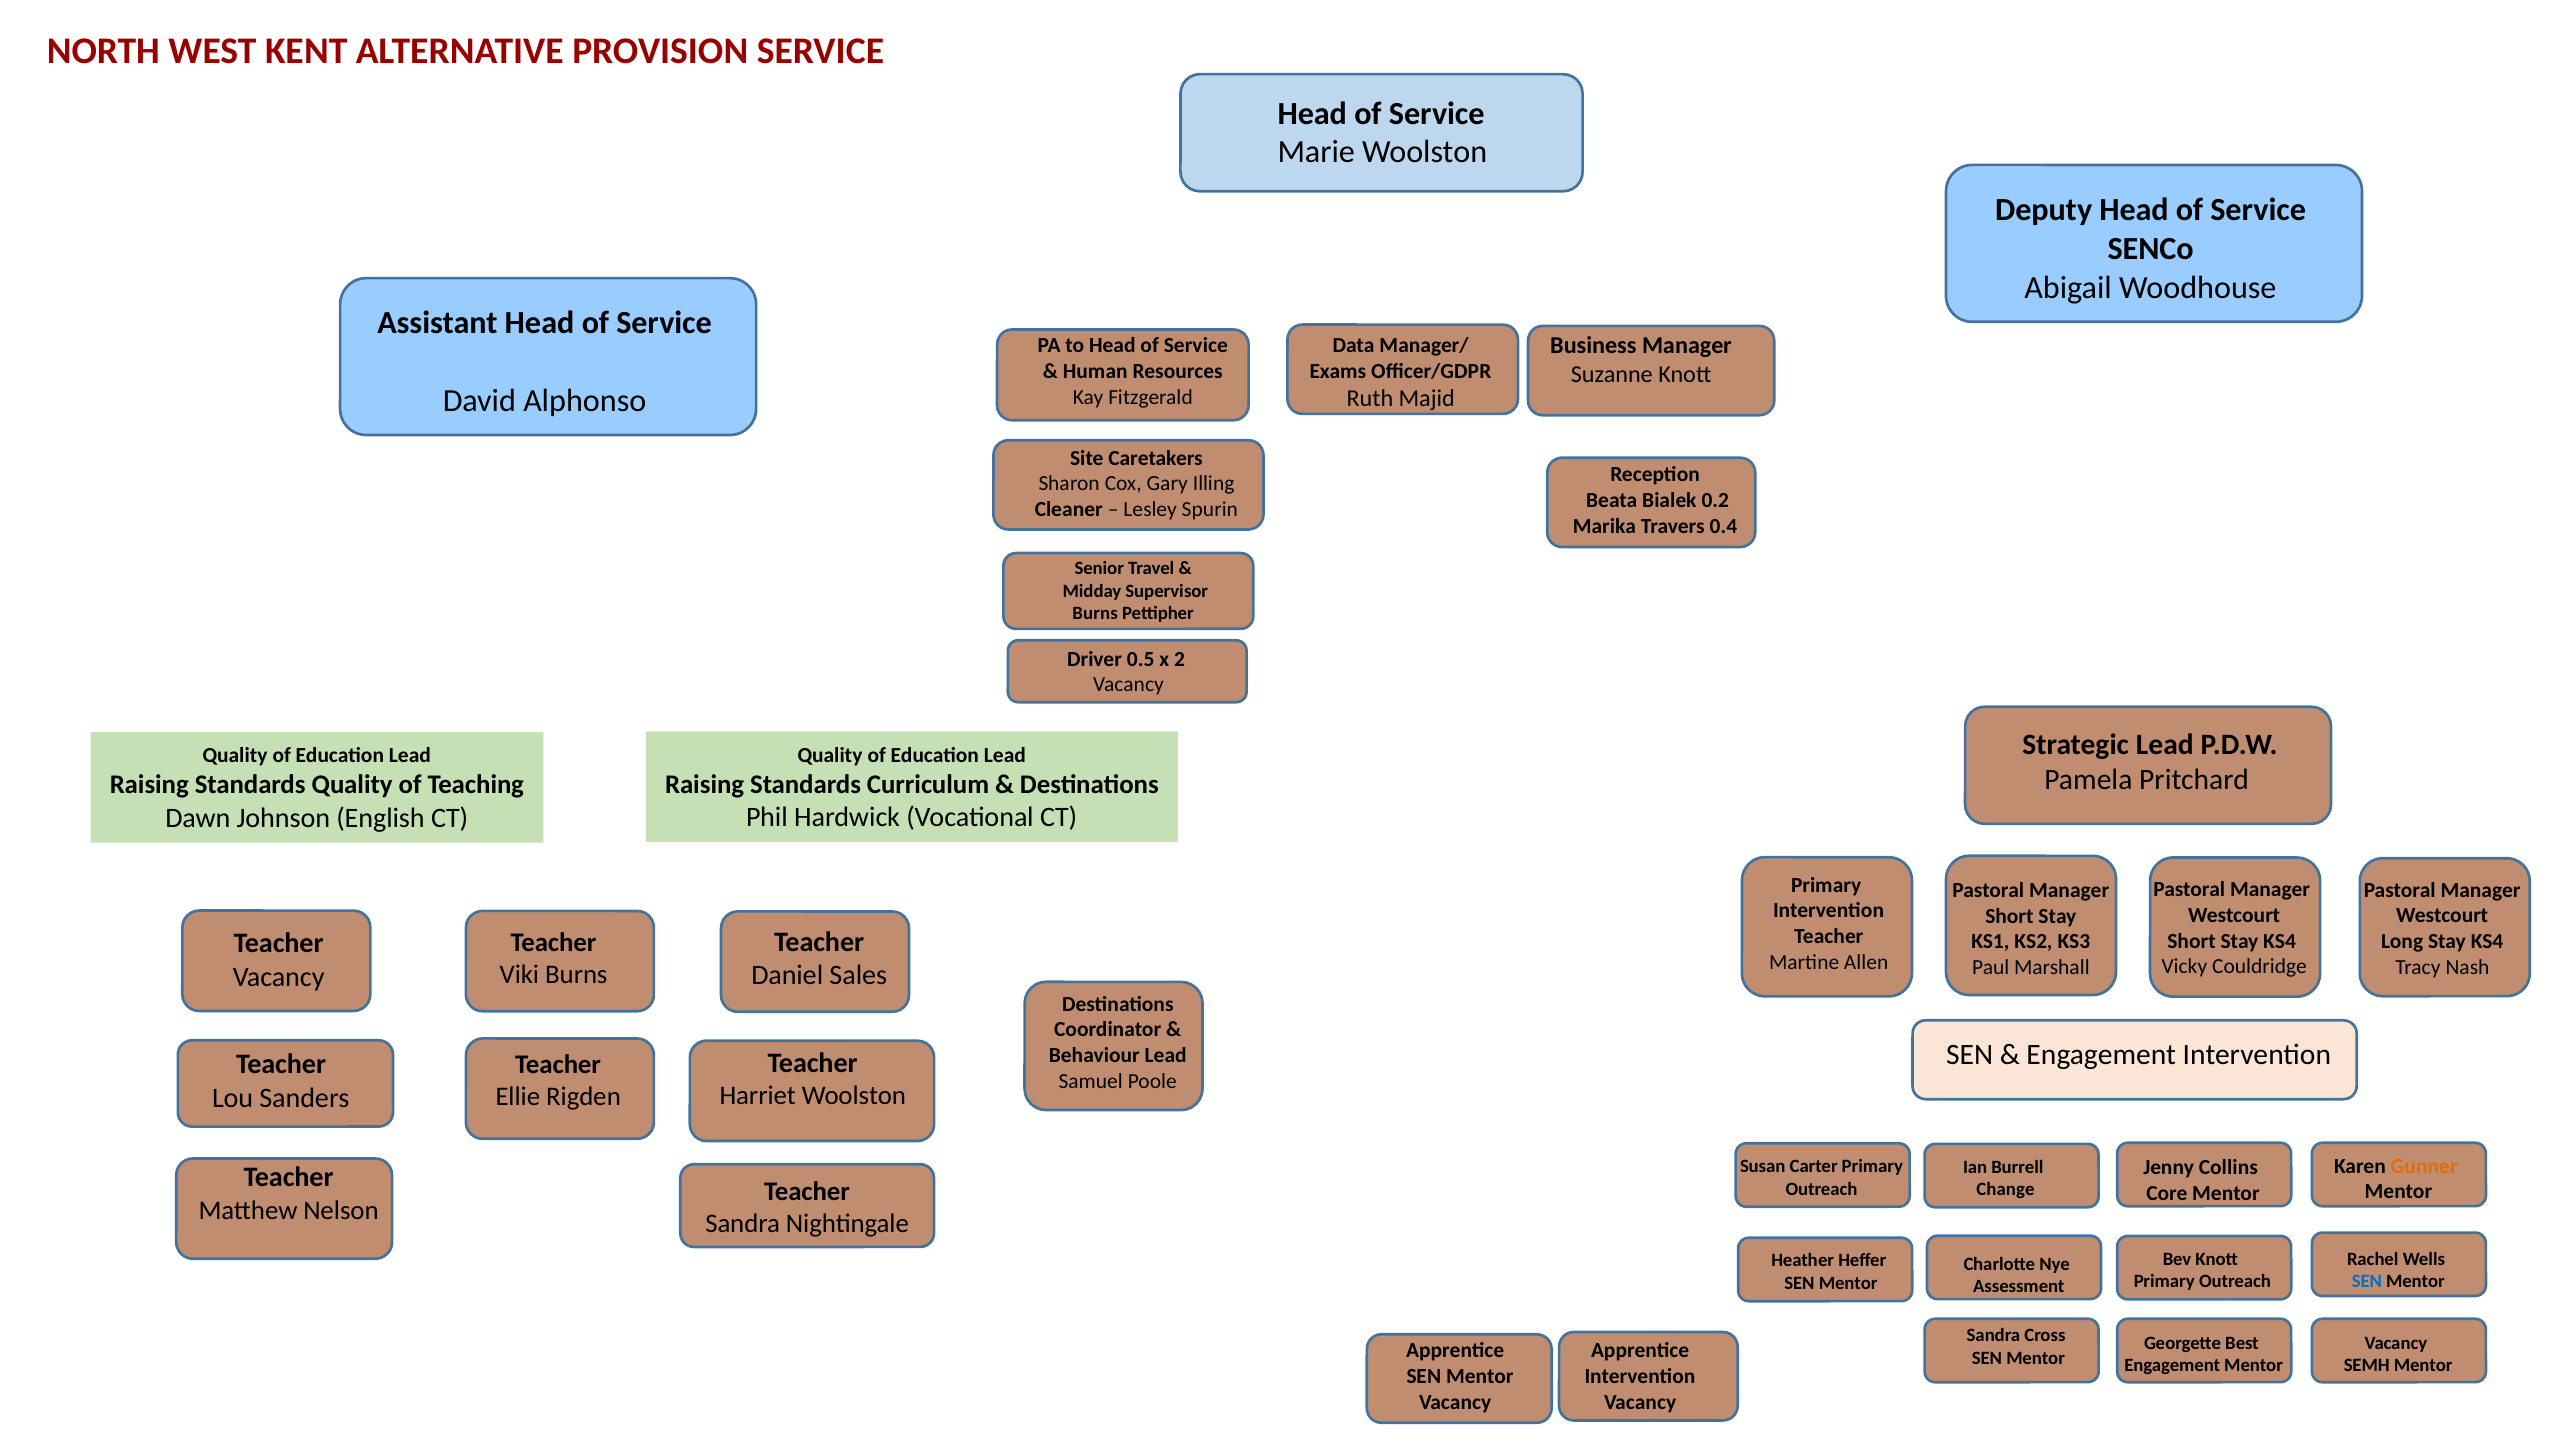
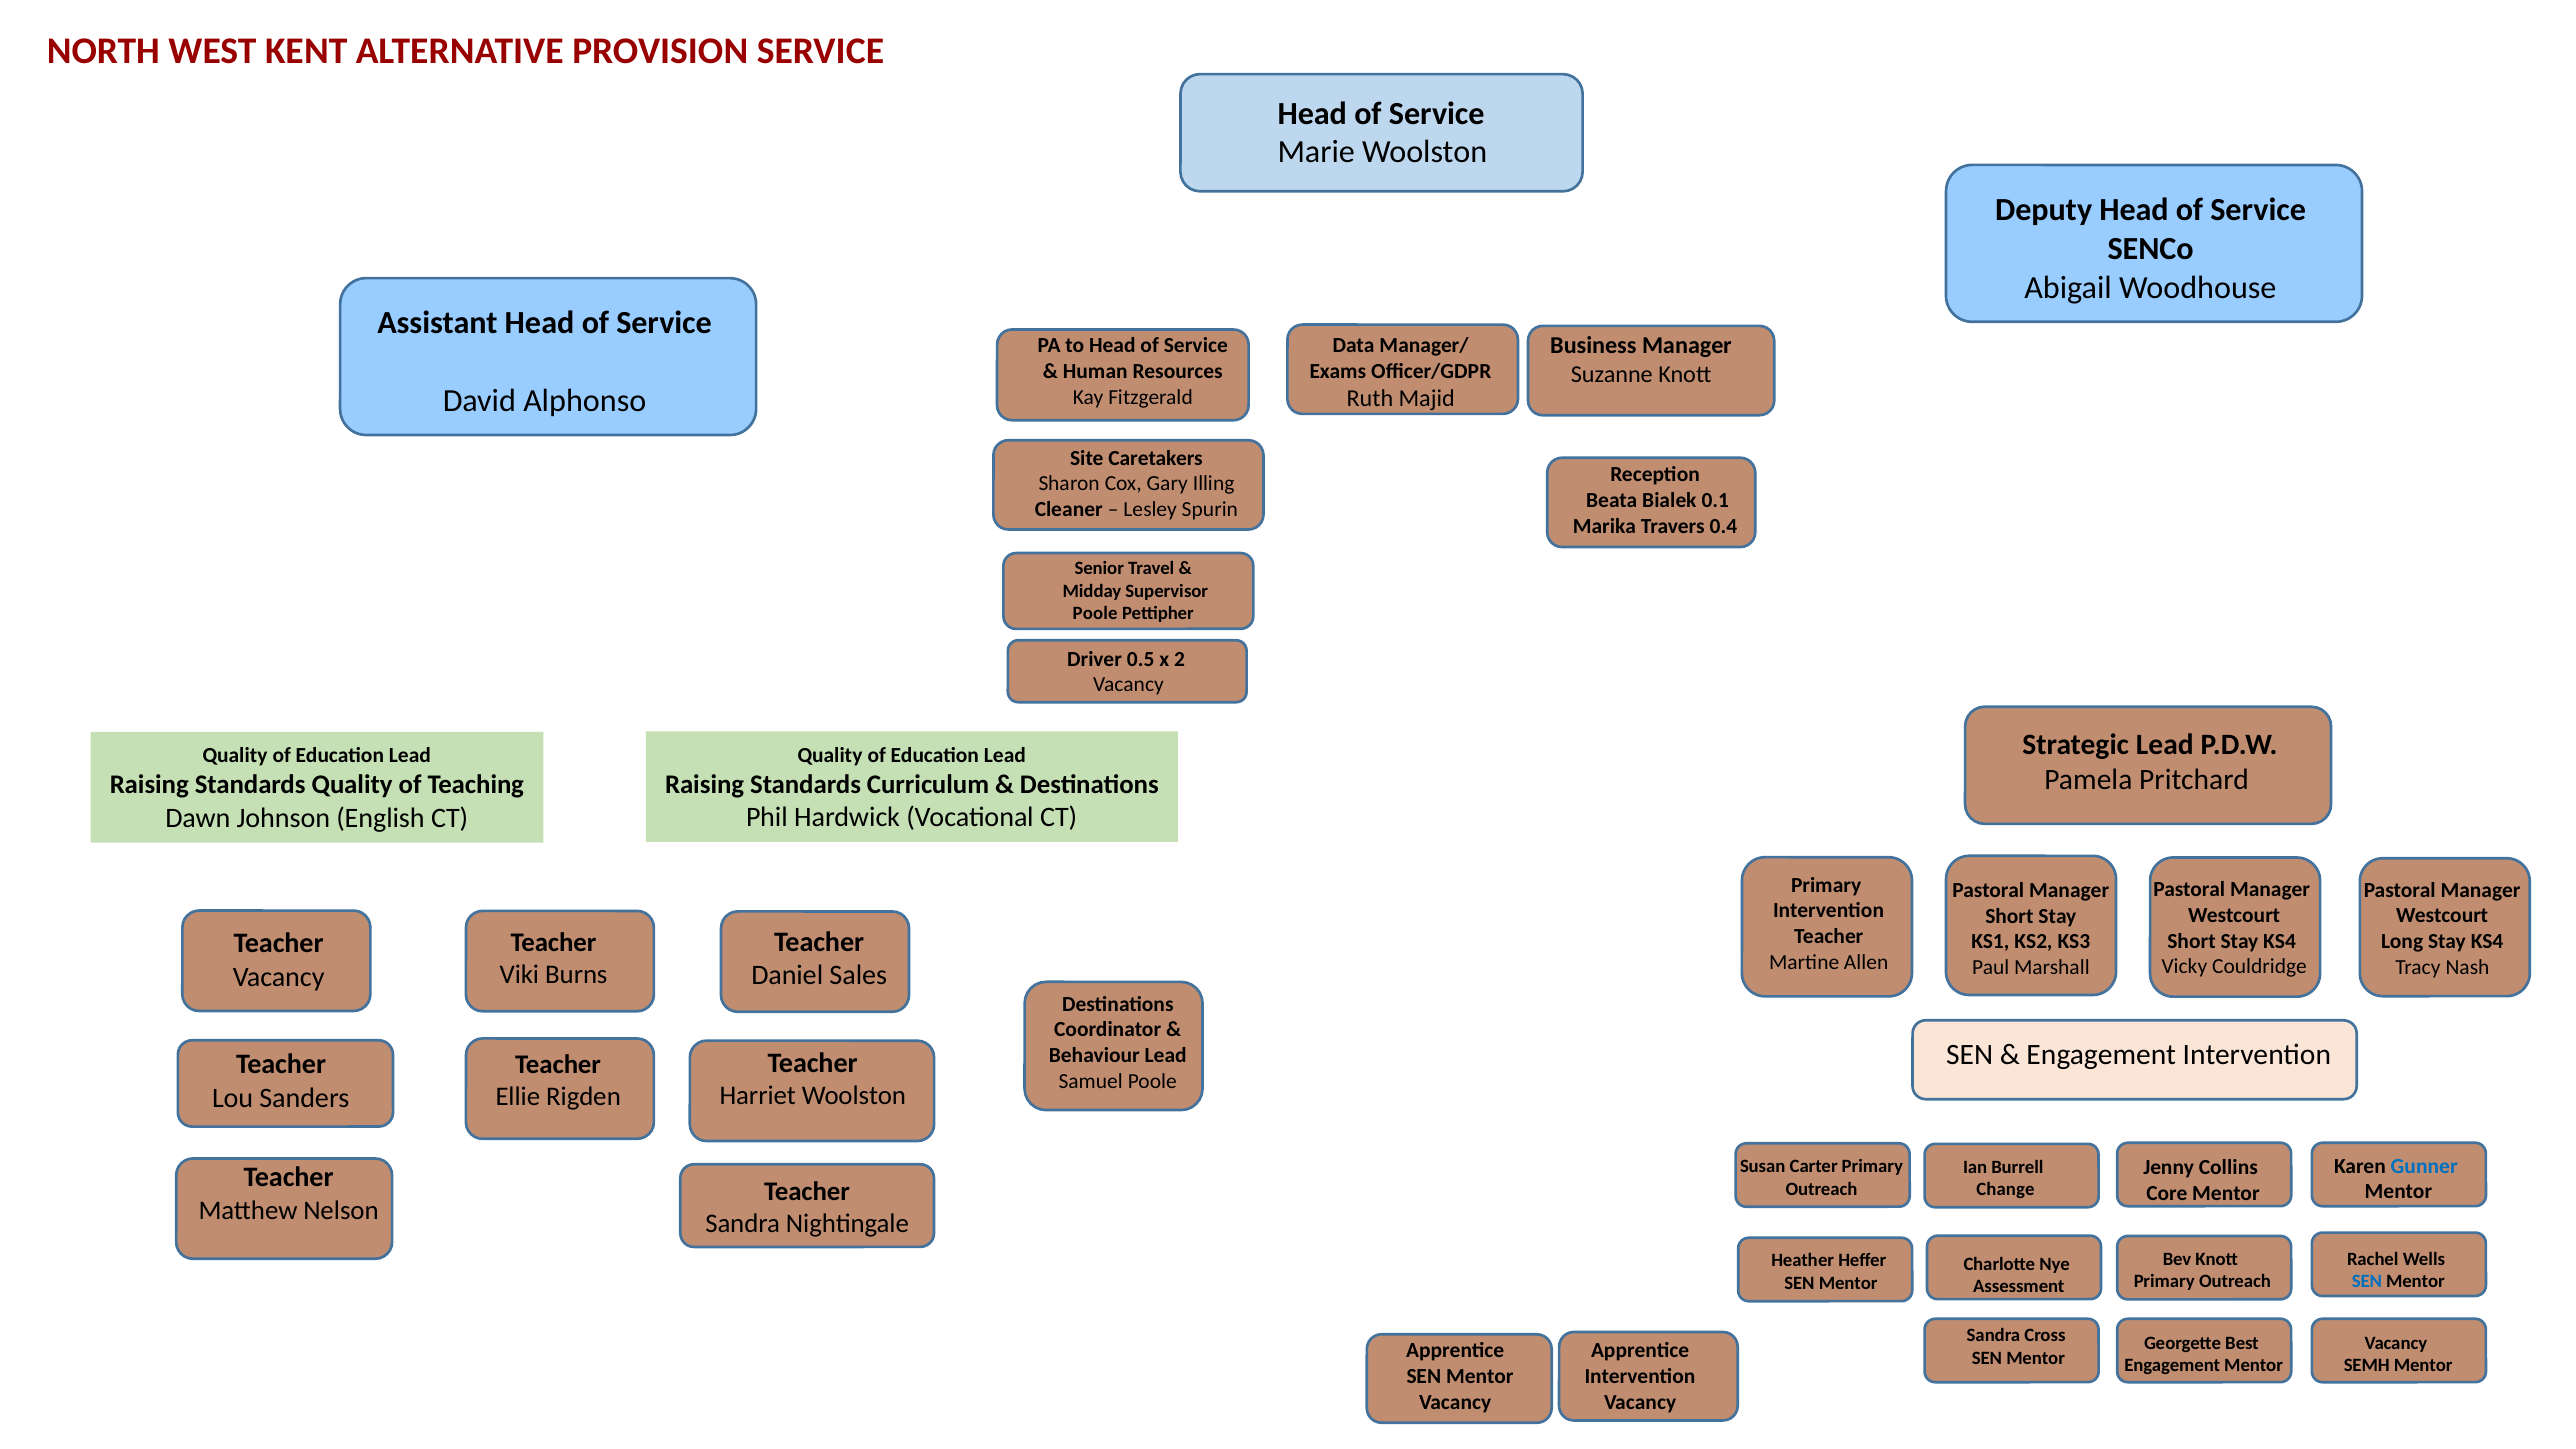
0.2: 0.2 -> 0.1 (1715, 500)
Burns: Burns -> Poole (1095, 614)
Gunner colour: orange -> blue (2424, 1166)
